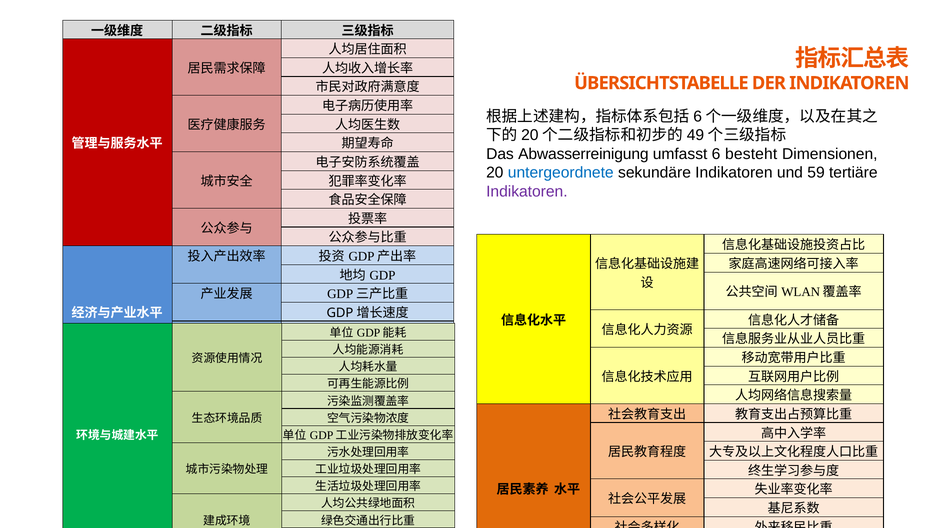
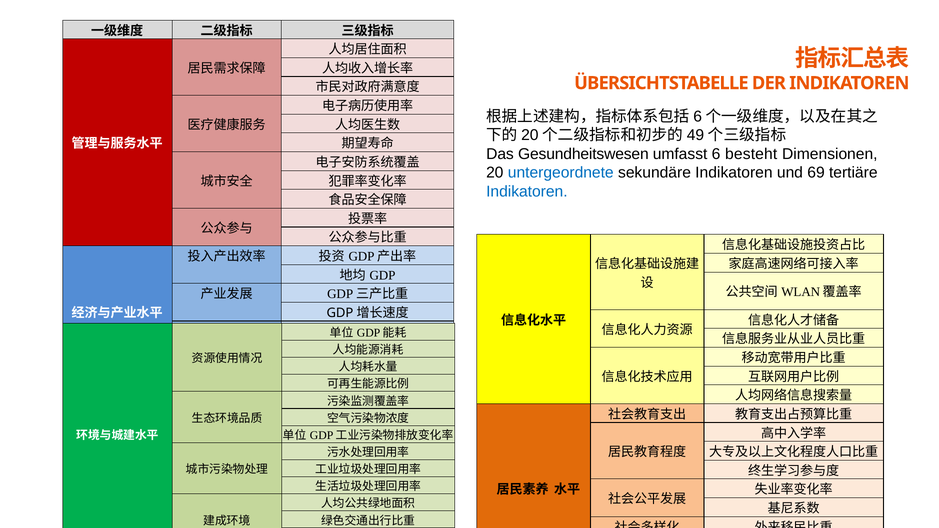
Abwasserreinigung: Abwasserreinigung -> Gesundheitswesen (583, 154)
59: 59 -> 69 (816, 173)
Indikatoren colour: purple -> blue (527, 192)
